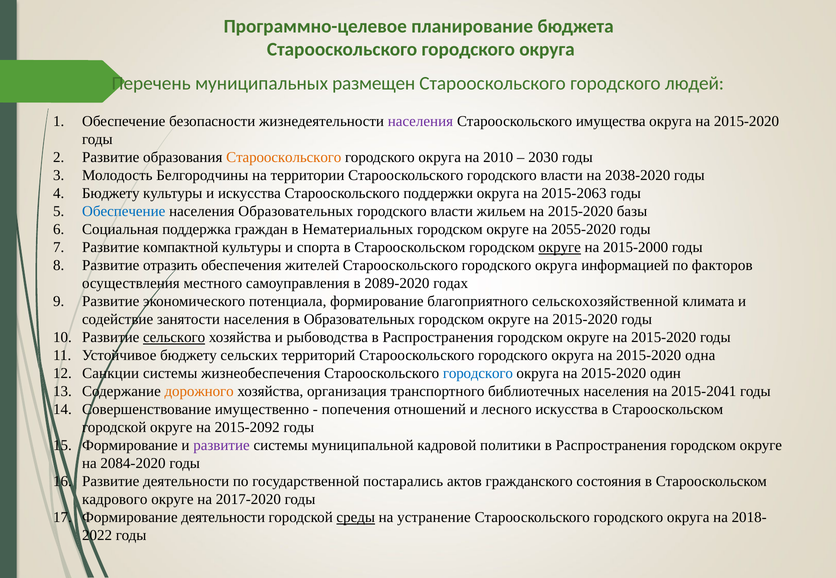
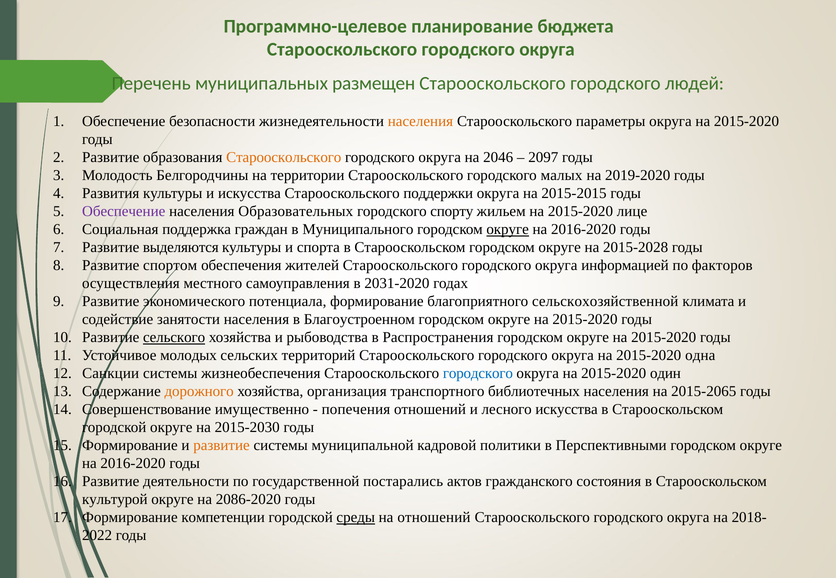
населения colour: purple -> orange (420, 122)
имущества: имущества -> параметры (611, 122)
2010: 2010 -> 2046 (498, 158)
2030: 2030 -> 2097 (543, 158)
Старооскольского городского власти: власти -> малых (562, 176)
2038-2020: 2038-2020 -> 2019-2020 (638, 176)
Бюджету: Бюджету -> Развития (111, 194)
2015-2063: 2015-2063 -> 2015-2015 (574, 194)
Обеспечение colour: blue -> purple (124, 212)
власти: власти -> спорту (452, 212)
базы: базы -> лице (632, 212)
Нематериальных: Нематериальных -> Муниципального (358, 230)
округе underline: none -> present (508, 230)
2055-2020: 2055-2020 -> 2016-2020 (584, 230)
компактной: компактной -> выделяются (181, 248)
округе underline: present -> none (560, 248)
2015-2000: 2015-2000 -> 2015-2028 (636, 248)
отразить: отразить -> спортом (170, 266)
2089-2020: 2089-2020 -> 2031-2020 (397, 284)
в Образовательных: Образовательных -> Благоустроенном (359, 320)
Устойчивое бюджету: бюджету -> молодых (188, 356)
2015-2041: 2015-2041 -> 2015-2065 (704, 392)
2015-2092: 2015-2092 -> 2015-2030 (247, 428)
развитие colour: purple -> orange (222, 446)
политики в Распространения: Распространения -> Перспективными (611, 446)
2084-2020: 2084-2020 -> 2016-2020 (133, 464)
кадрового: кадрового -> культурой (115, 500)
2017-2020: 2017-2020 -> 2086-2020 (248, 500)
Формирование деятельности: деятельности -> компетенции (223, 518)
на устранение: устранение -> отношений (434, 518)
